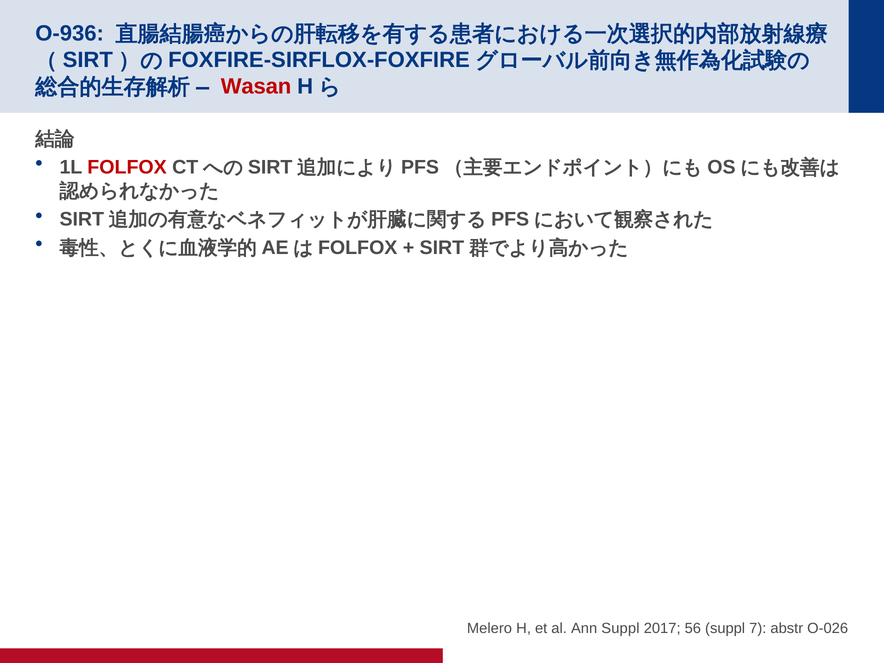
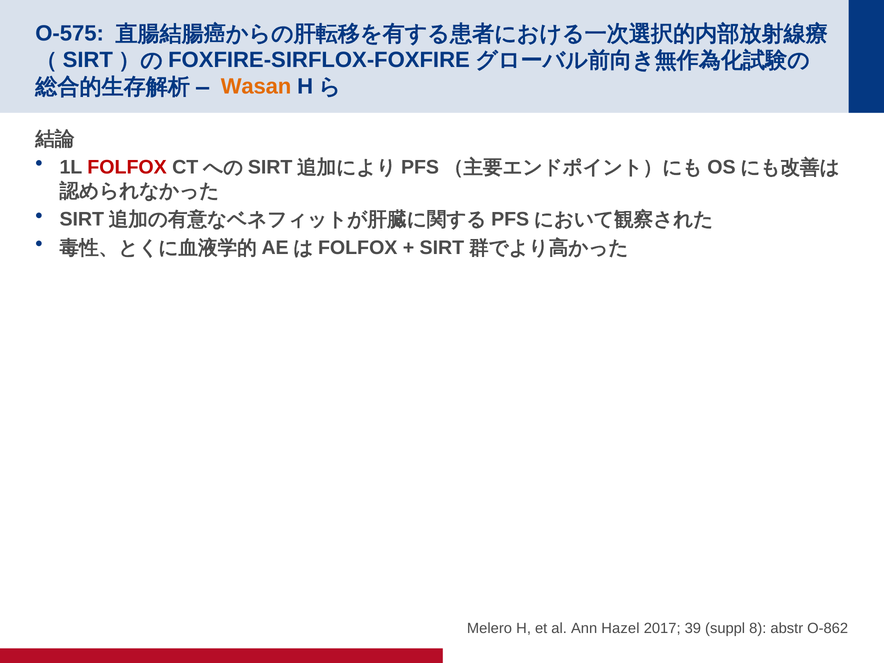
O-936: O-936 -> O-575 (70, 34)
Wasan colour: red -> orange (256, 87)
Ann Suppl: Suppl -> Hazel (620, 629)
56: 56 -> 39 (693, 629)
7: 7 -> 8 (758, 629)
O-026: O-026 -> O-862 (828, 629)
